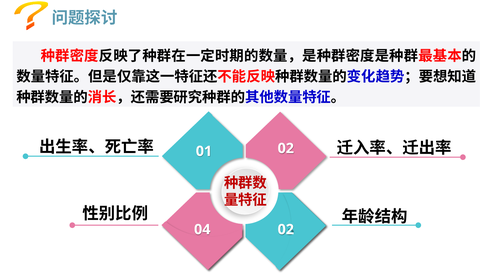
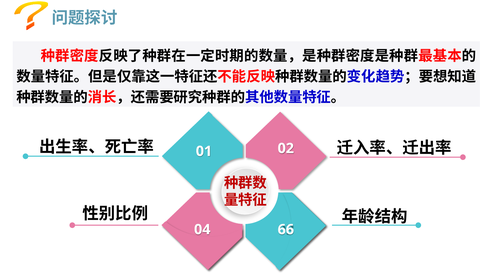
04 02: 02 -> 66 (286, 230)
